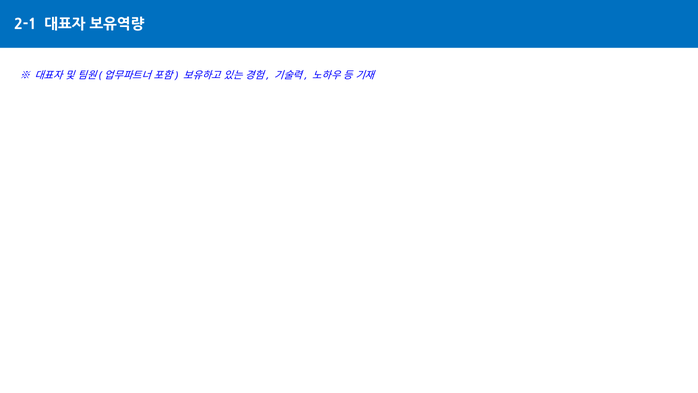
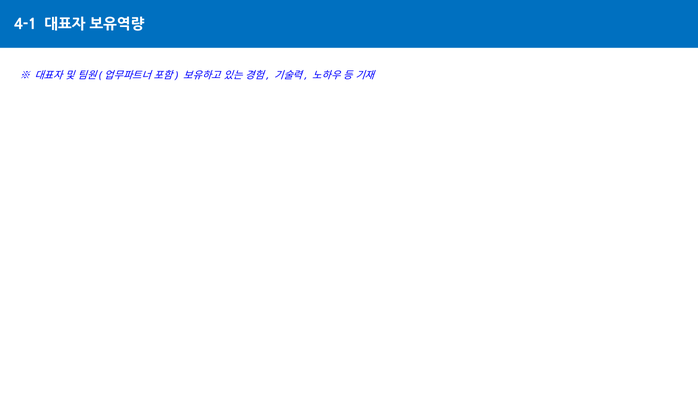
2-1: 2-1 -> 4-1 (25, 24)
